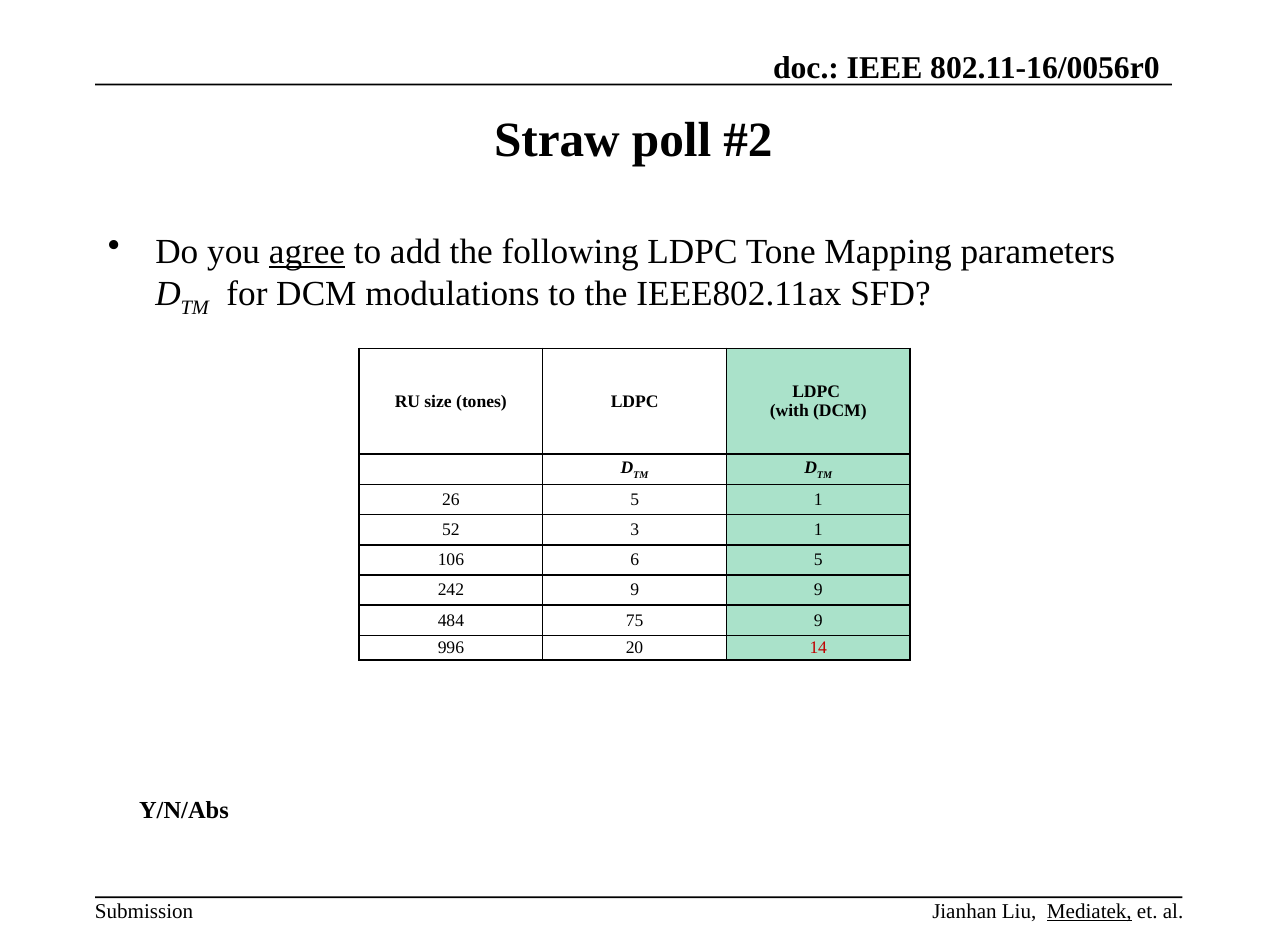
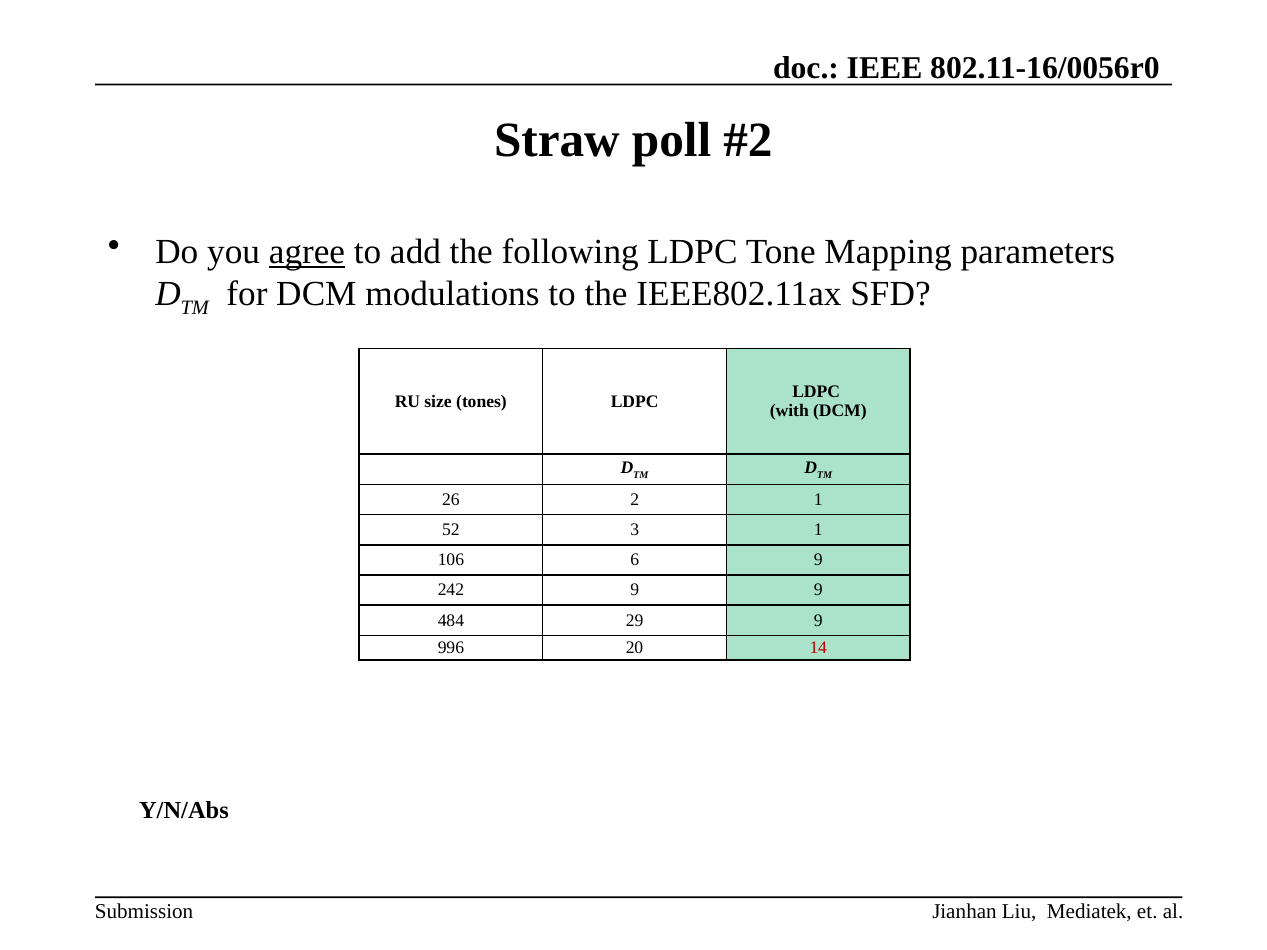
26 5: 5 -> 2 (635, 500)
6 5: 5 -> 9 (818, 560)
75: 75 -> 29 (635, 621)
Mediatek underline: present -> none (1089, 911)
